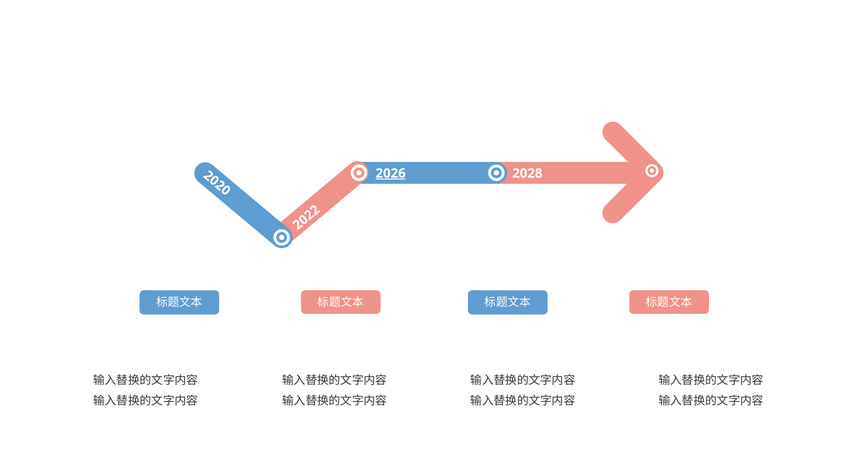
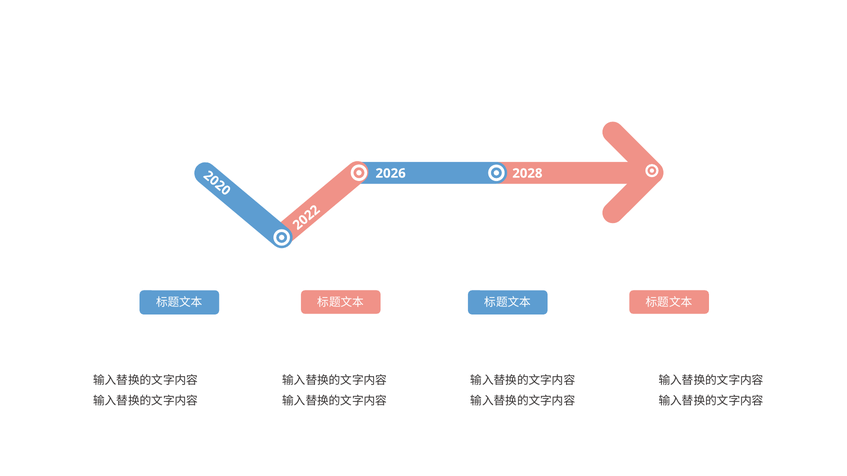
2026 underline: present -> none (391, 174)
